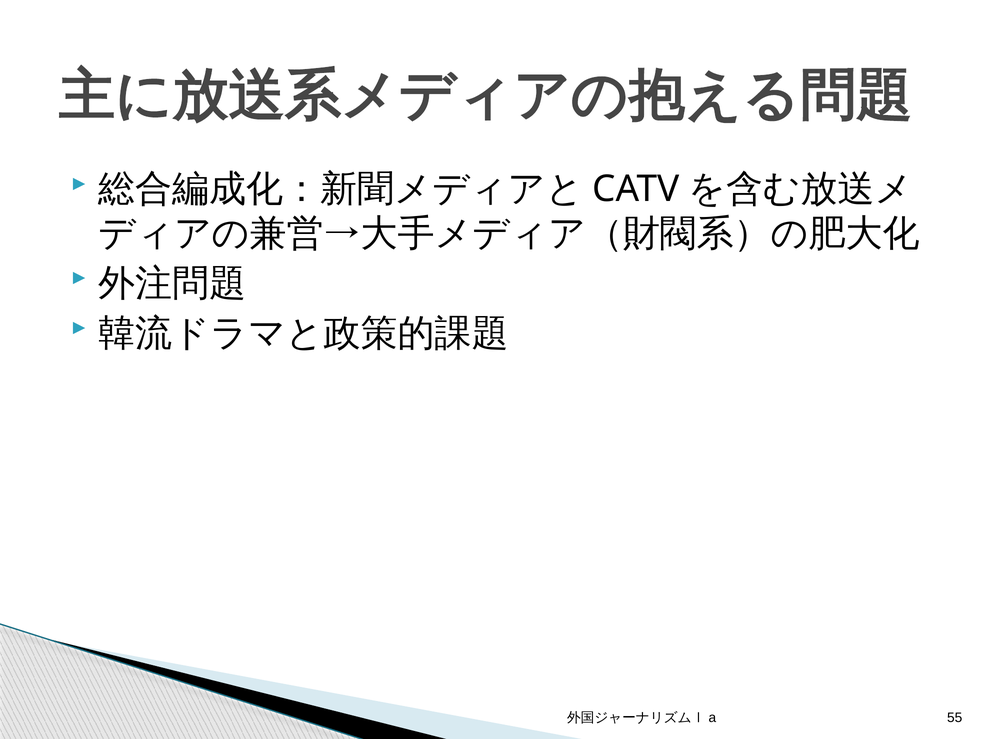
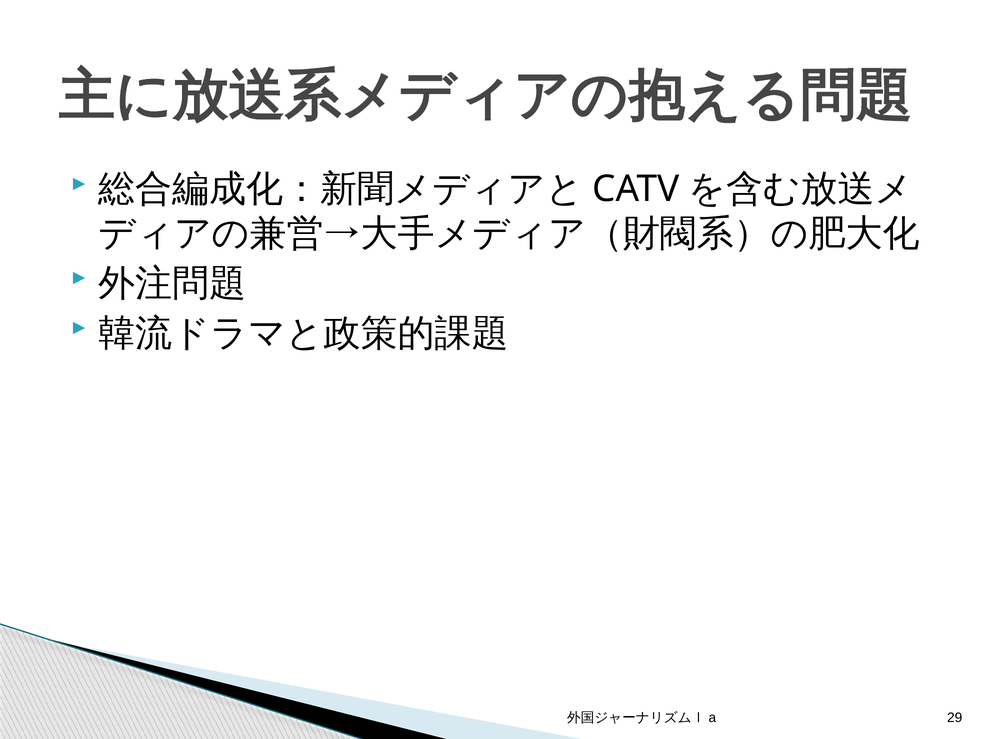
55: 55 -> 29 (955, 718)
